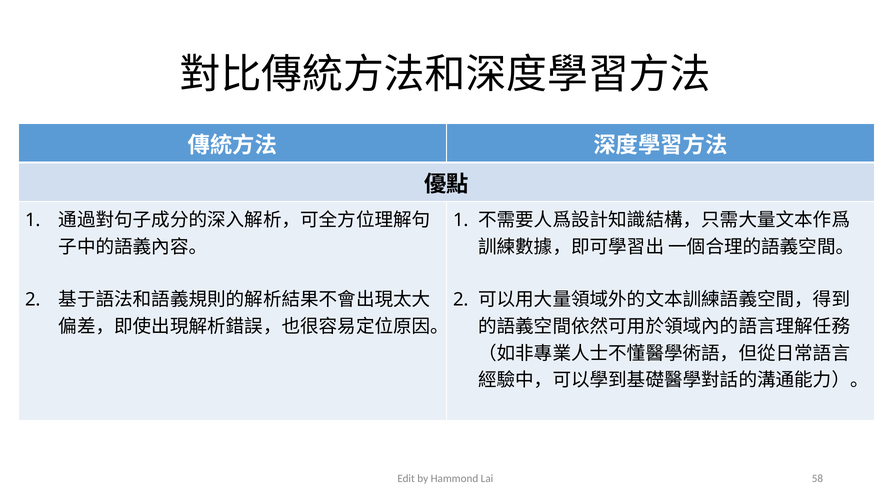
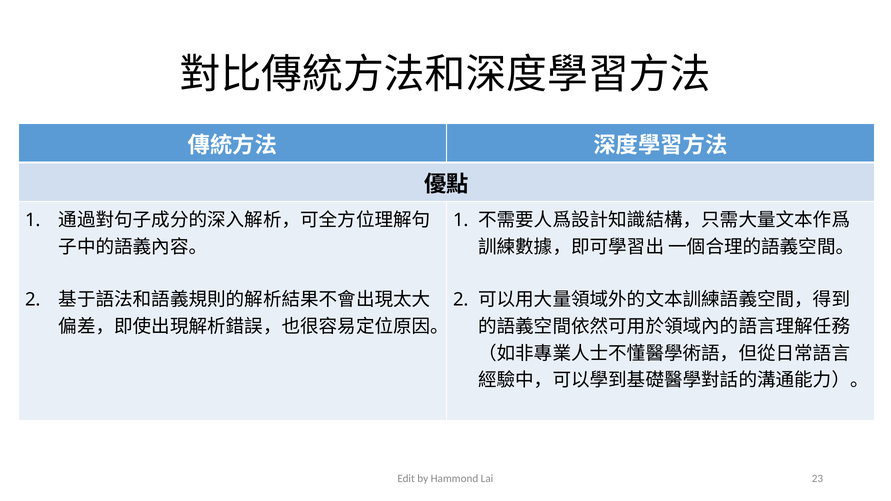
58: 58 -> 23 (817, 479)
